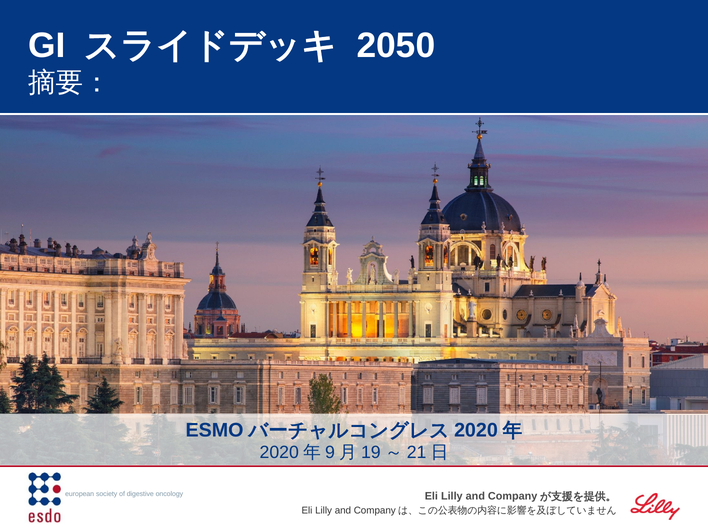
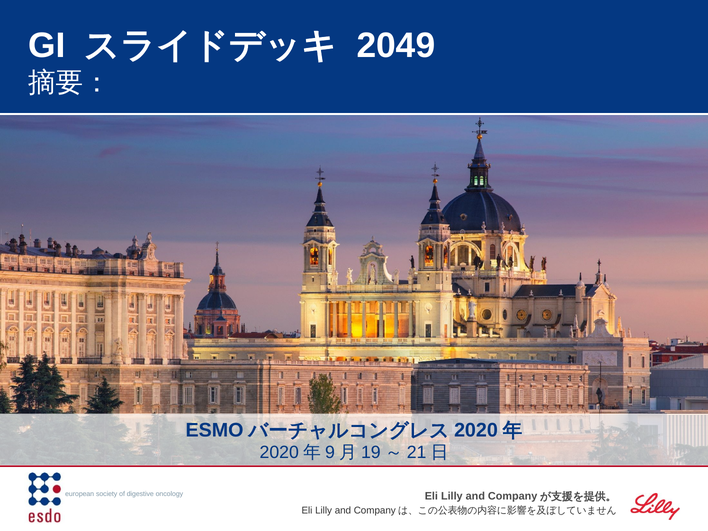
2050: 2050 -> 2049 (396, 45)
